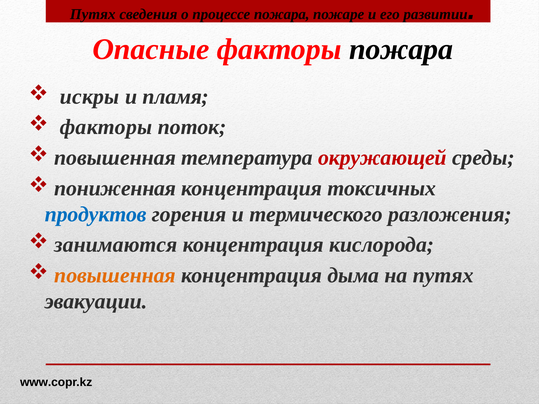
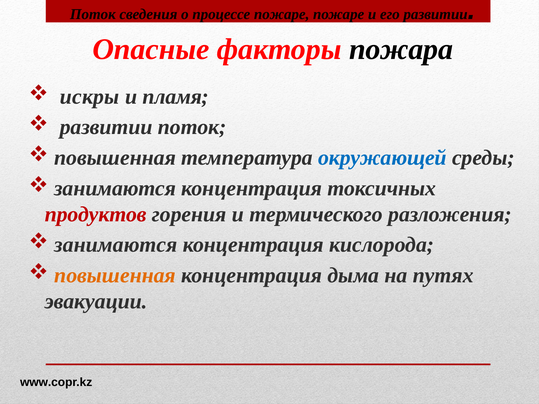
Путях: Путях -> Поток (93, 14)
процессе пожара: пожара -> пожаре (282, 14)
факторы: факторы -> развитии (106, 127)
окружающей colour: red -> blue (382, 158)
пониженная: пониженная -> занимаются (115, 188)
продуктов colour: blue -> red (96, 214)
